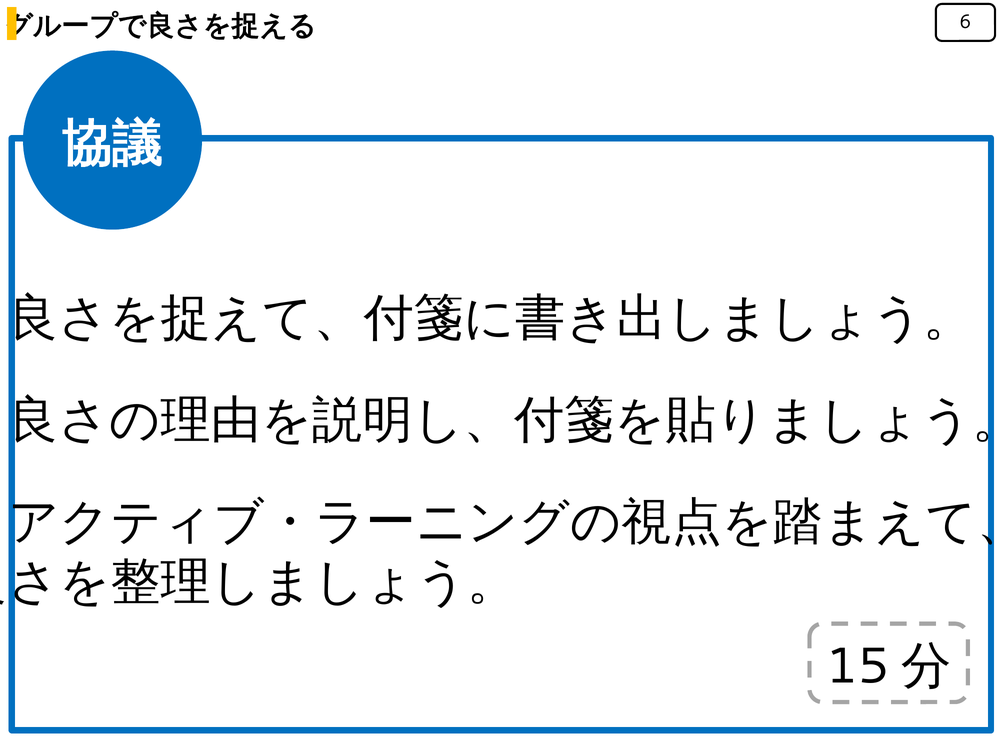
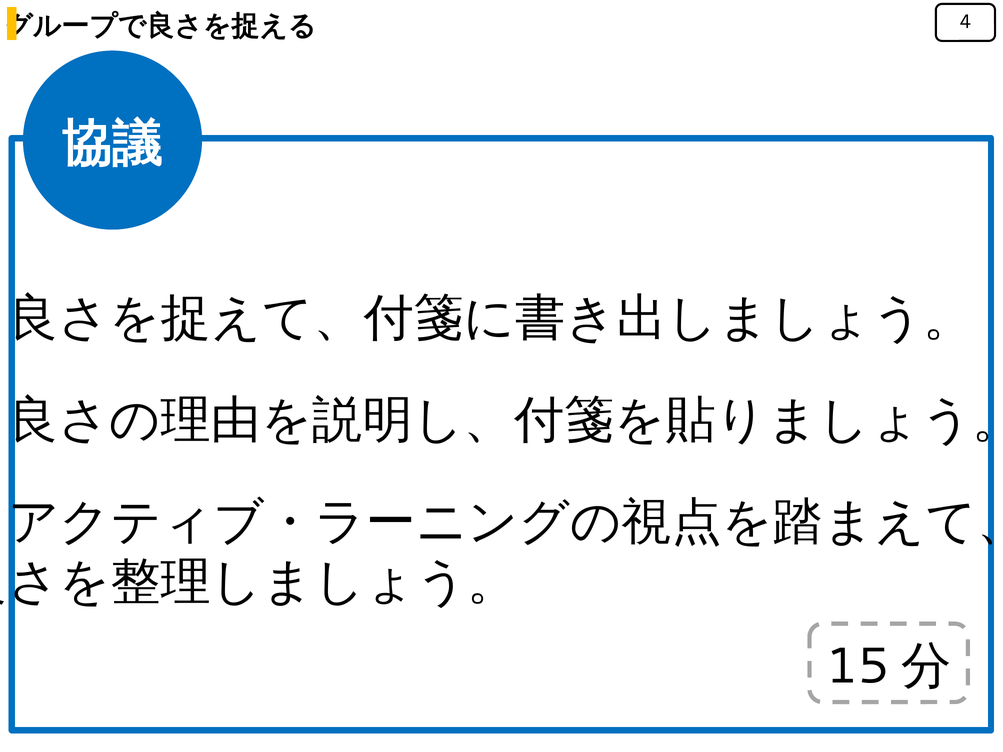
6: 6 -> 4 (965, 22)
